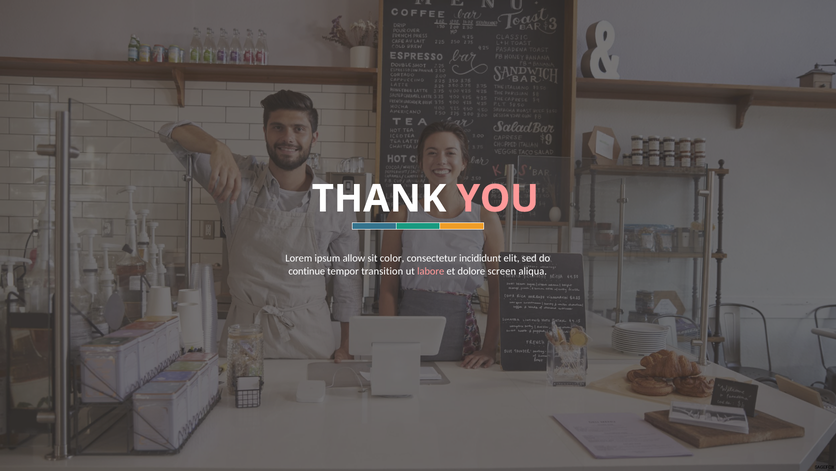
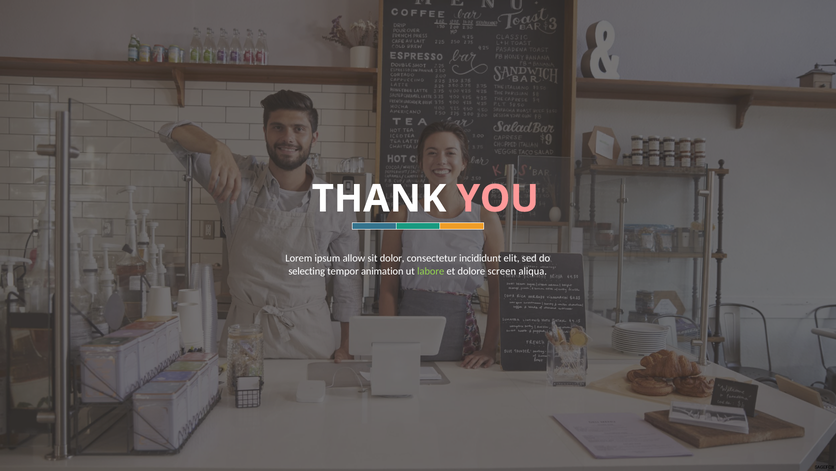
color: color -> dolor (392, 258)
continue: continue -> selecting (307, 271)
transition: transition -> animation (382, 271)
labore colour: pink -> light green (431, 271)
